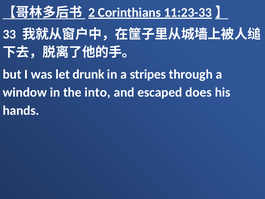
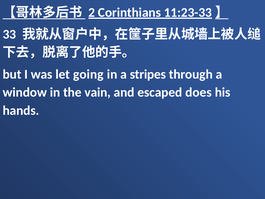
drunk: drunk -> going (88, 74)
into: into -> vain (98, 92)
